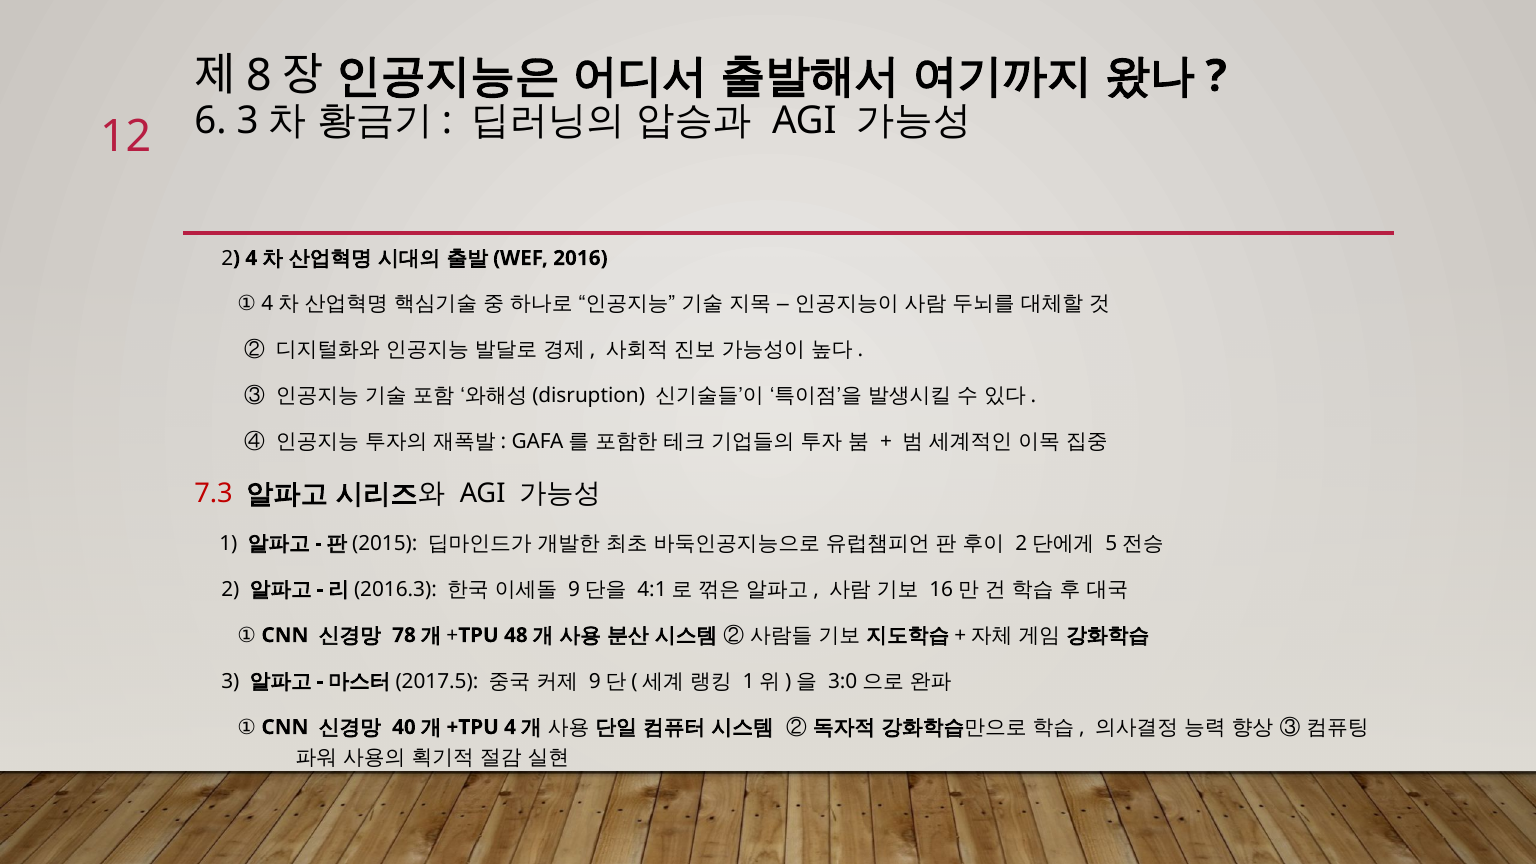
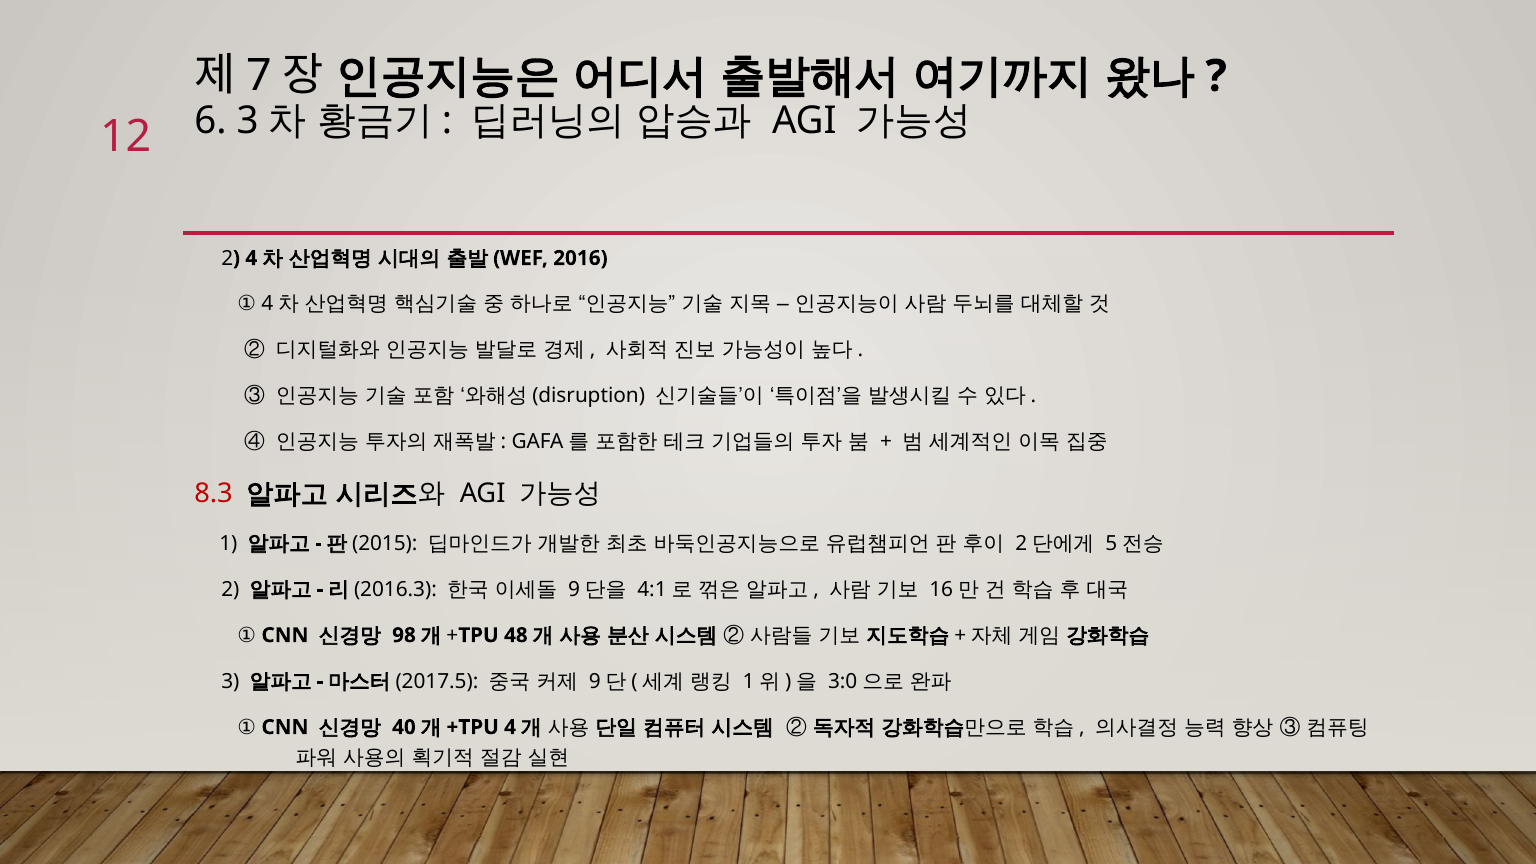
8: 8 -> 7 (259, 76)
7.3: 7.3 -> 8.3 (214, 494)
78: 78 -> 98 (404, 635)
